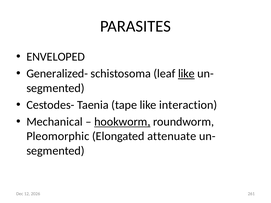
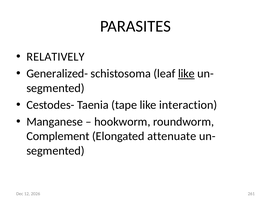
ENVELOPED: ENVELOPED -> RELATIVELY (56, 57)
Mechanical: Mechanical -> Manganese (55, 122)
hookworm underline: present -> none (122, 122)
Pleomorphic: Pleomorphic -> Complement (58, 136)
